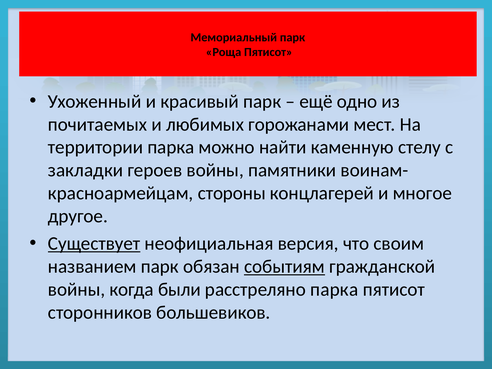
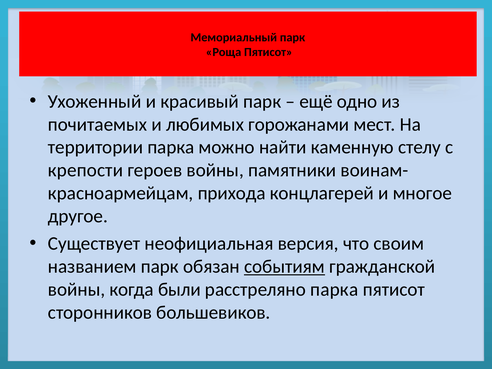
закладки: закладки -> крепости (86, 170)
стороны: стороны -> прихода (232, 193)
Существует underline: present -> none (94, 244)
